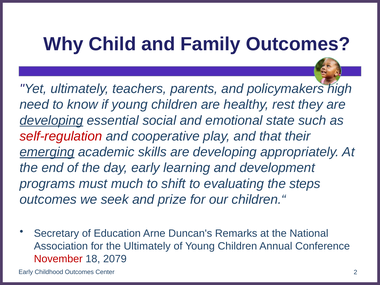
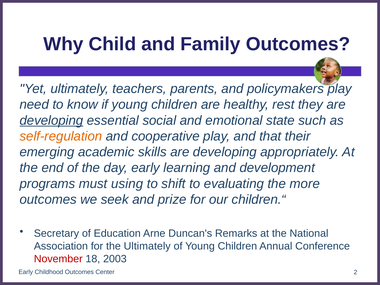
policymakers high: high -> play (340, 89)
self-regulation colour: red -> orange (61, 136)
emerging underline: present -> none (47, 152)
much: much -> using (127, 184)
steps: steps -> more (305, 184)
2079: 2079 -> 2003 (115, 259)
